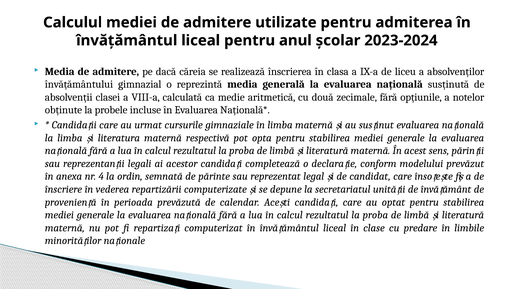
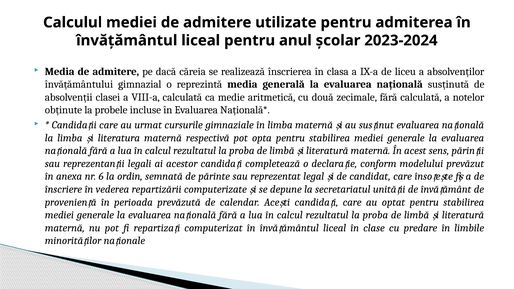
fără opțiunile: opțiunile -> calculată (421, 97)
4: 4 -> 6 (101, 177)
